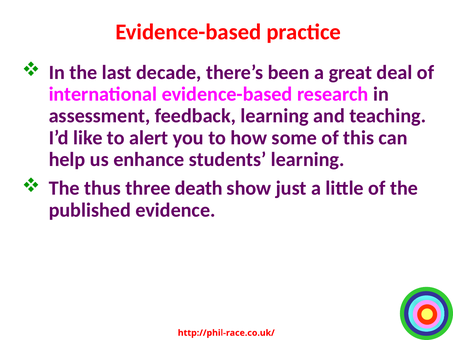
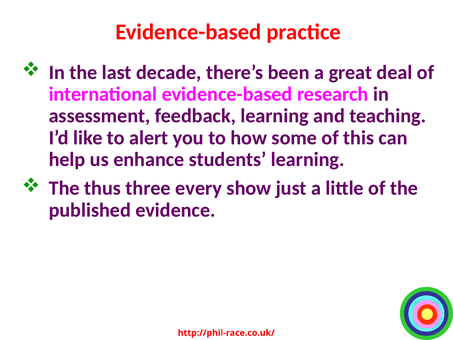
death: death -> every (199, 188)
